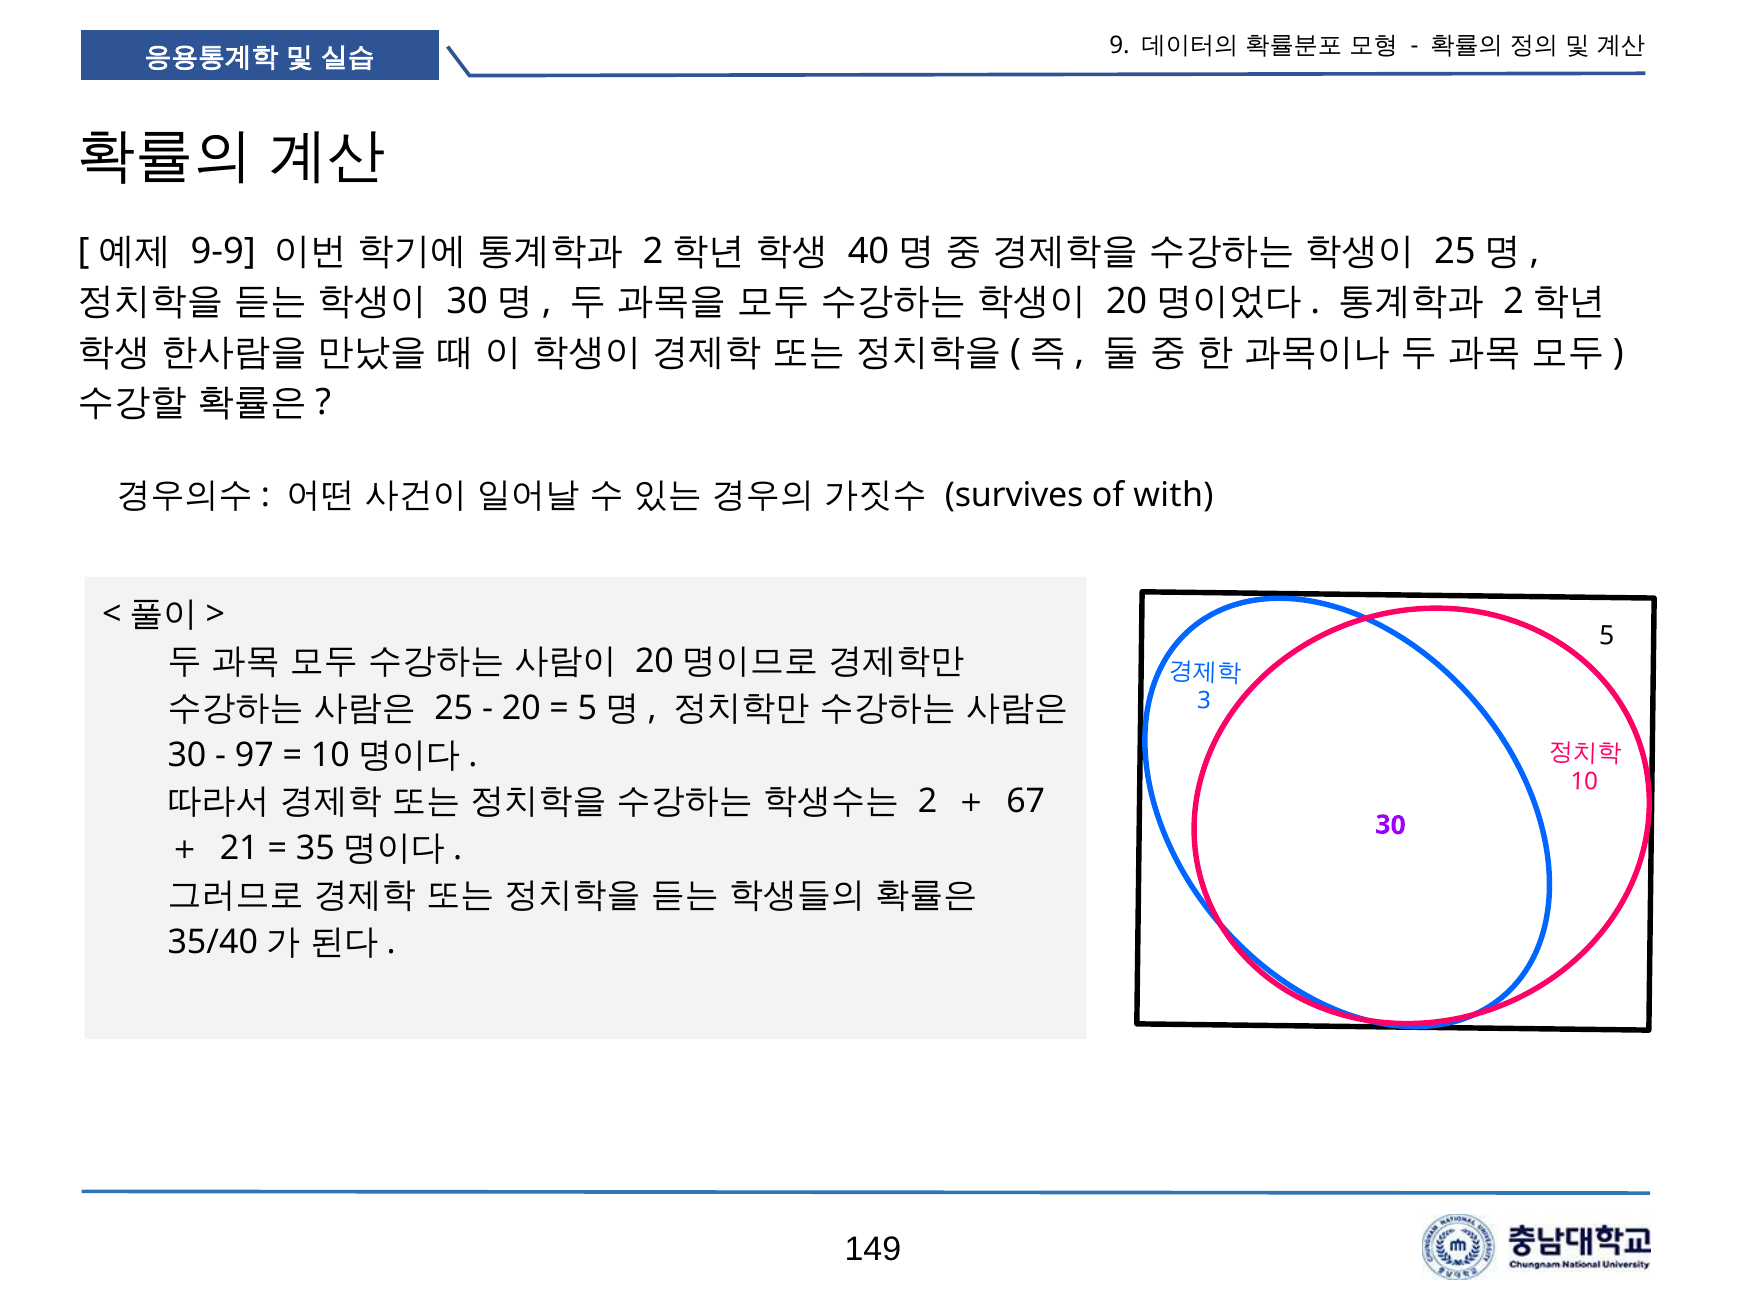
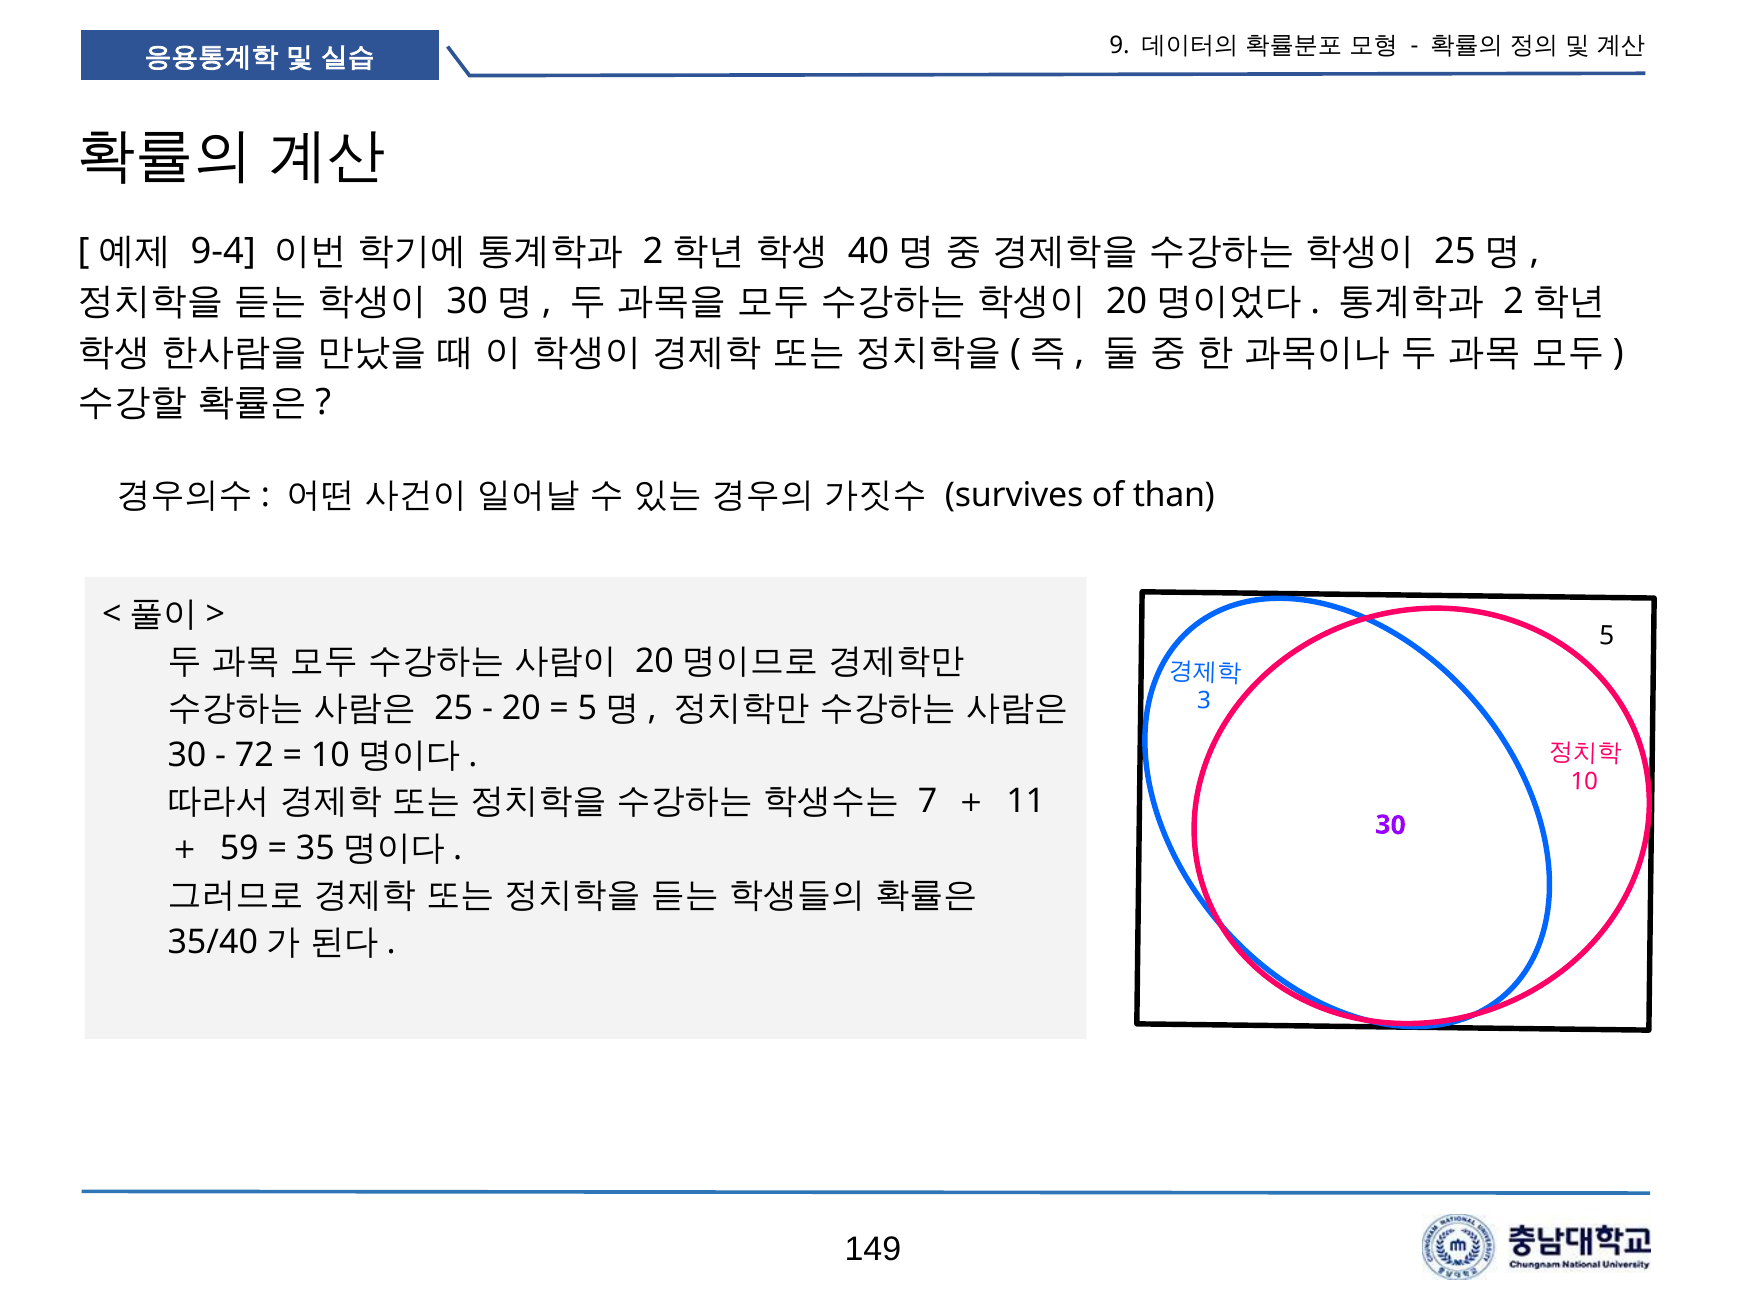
9-9: 9-9 -> 9-4 (223, 252)
with: with -> than (1174, 495)
97: 97 -> 72 (254, 755)
2: 2 -> 7 (927, 801)
67: 67 -> 11 (1026, 801)
21: 21 -> 59 (239, 848)
